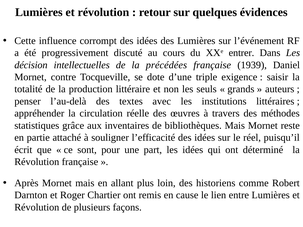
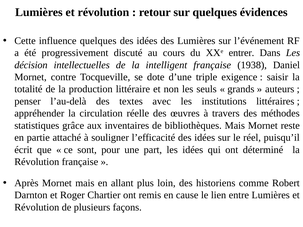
influence corrompt: corrompt -> quelques (98, 41)
précédées: précédées -> intelligent (166, 65)
1939: 1939 -> 1938 (252, 65)
